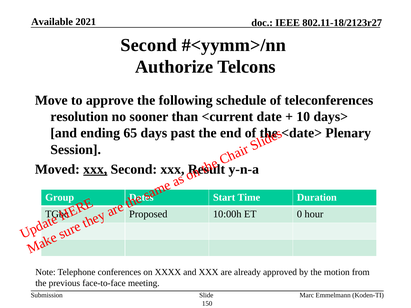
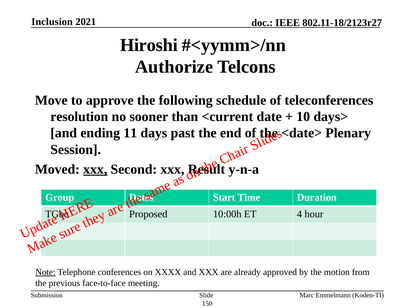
Available: Available -> Inclusion (52, 22)
Second: Second -> Hiroshi (149, 45)
65: 65 -> 11 (130, 133)
0: 0 -> 4 (299, 214)
Note underline: none -> present (45, 272)
